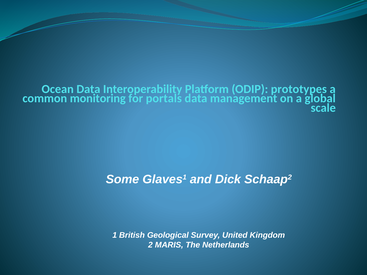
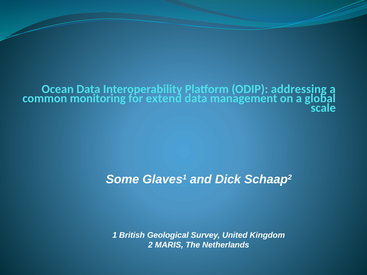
prototypes: prototypes -> addressing (299, 89)
portals: portals -> extend (164, 98)
